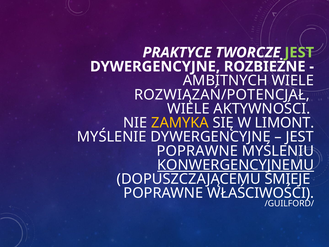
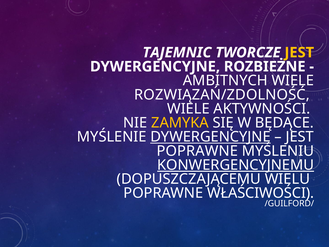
PRAKTYCE: PRAKTYCE -> TAJEMNIC (177, 52)
JEST colour: light green -> yellow (299, 52)
ROZWIĄZAŃ/POTENCJAŁ: ROZWIĄZAŃ/POTENCJAŁ -> ROZWIĄZAŃ/ZDOLNOŚĆ (222, 95)
LIMONT: LIMONT -> BĘDĄCE (284, 123)
DYWERGENCYJNE underline: none -> present (211, 137)
ŚMIEJE: ŚMIEJE -> WIELU (287, 179)
